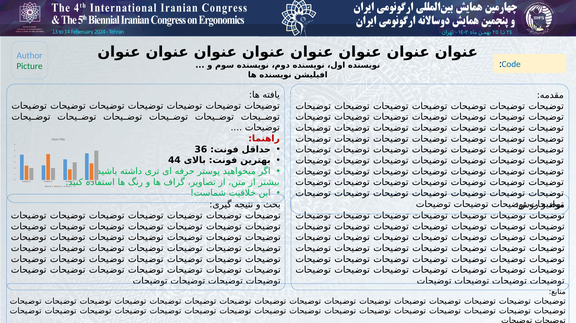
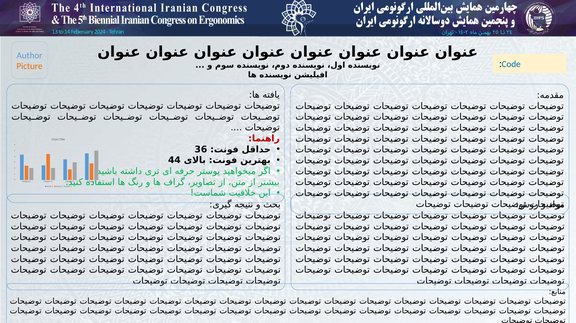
Picture colour: green -> orange (30, 66)
